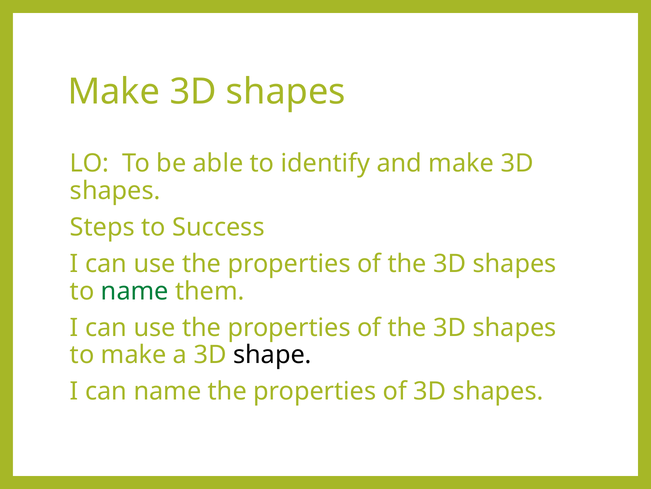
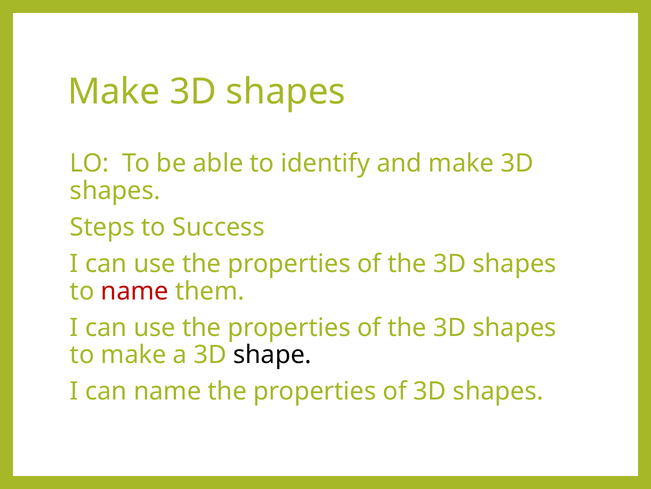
name colour: green -> red (135, 291)
